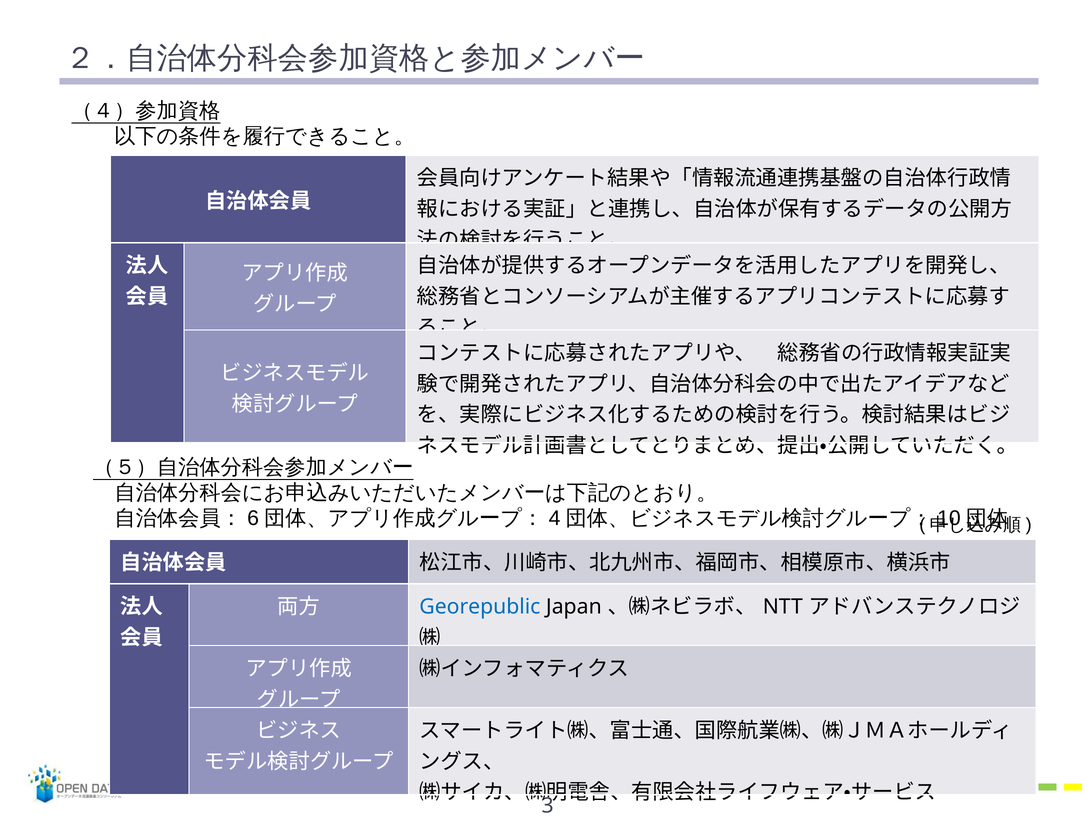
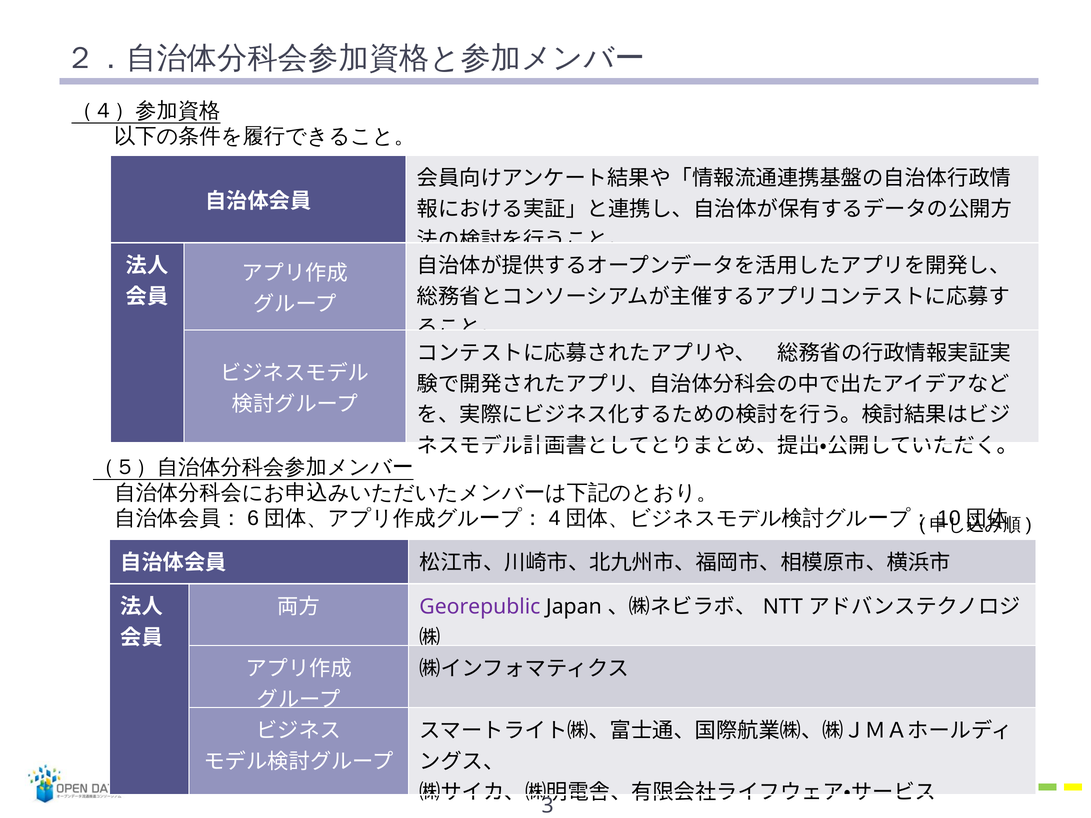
Georepublic colour: blue -> purple (480, 607)
